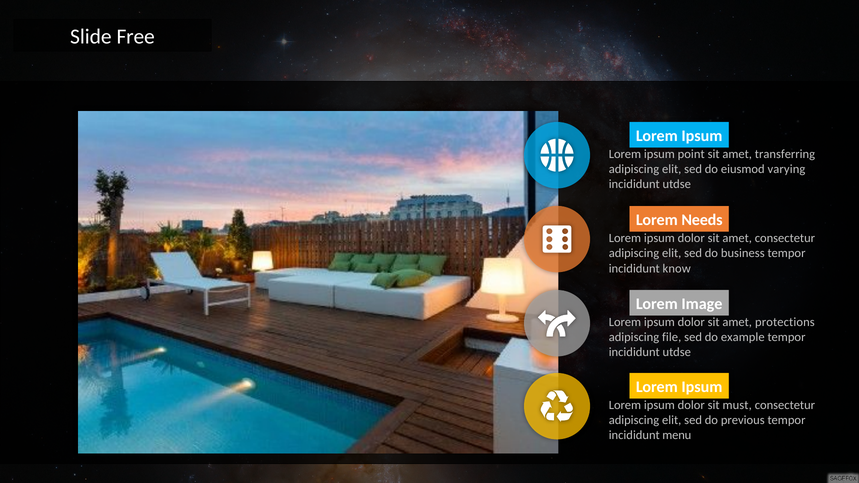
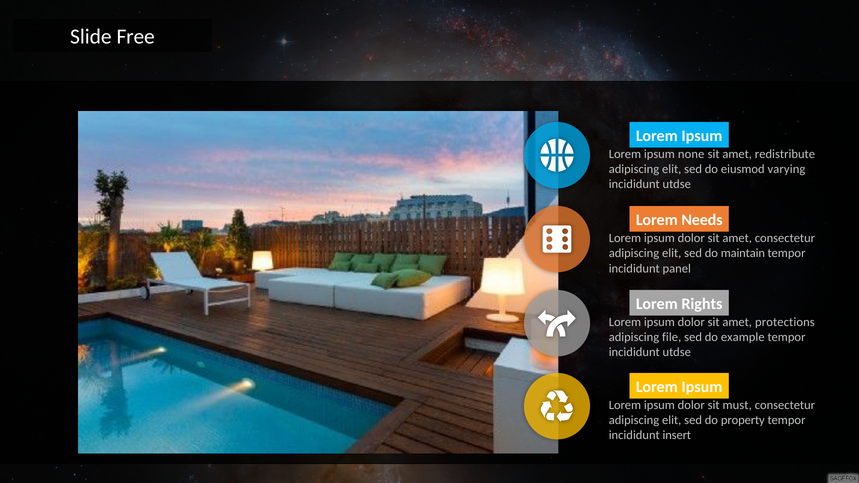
point: point -> none (691, 154)
transferring: transferring -> redistribute (785, 154)
business: business -> maintain (743, 253)
know: know -> panel (677, 269)
Image: Image -> Rights (702, 304)
previous: previous -> property (743, 420)
menu: menu -> insert (677, 435)
